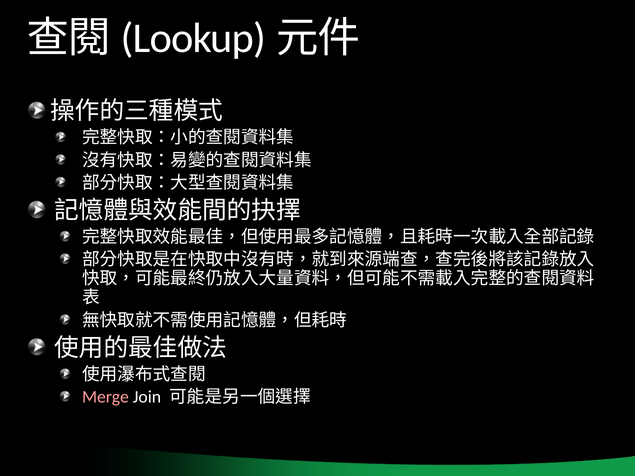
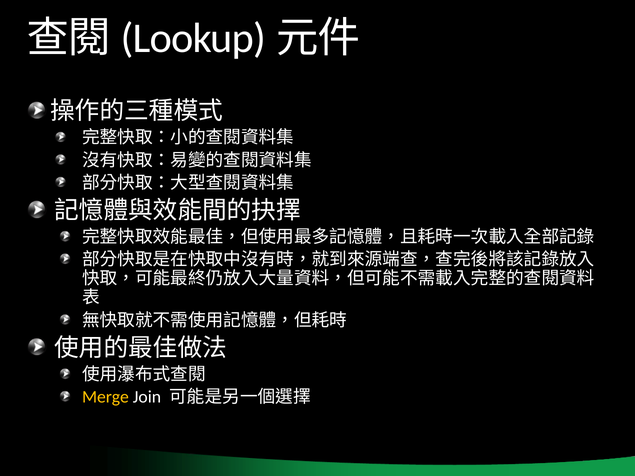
Merge colour: pink -> yellow (105, 397)
